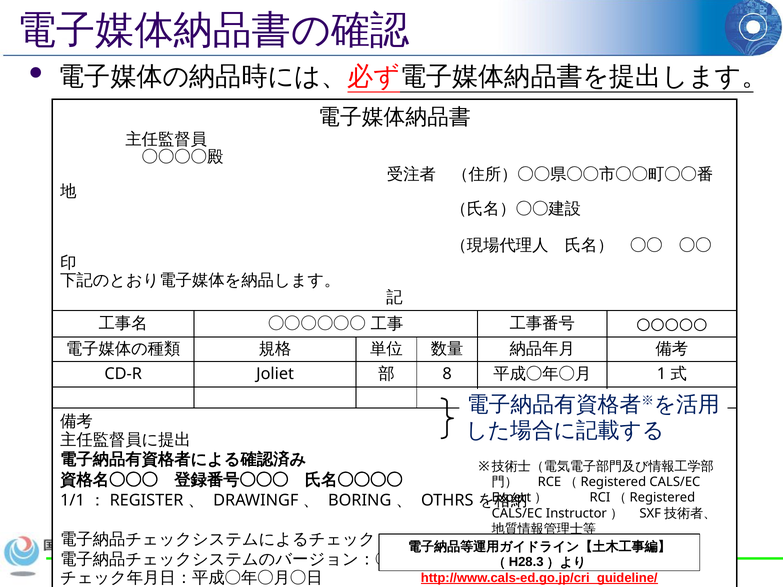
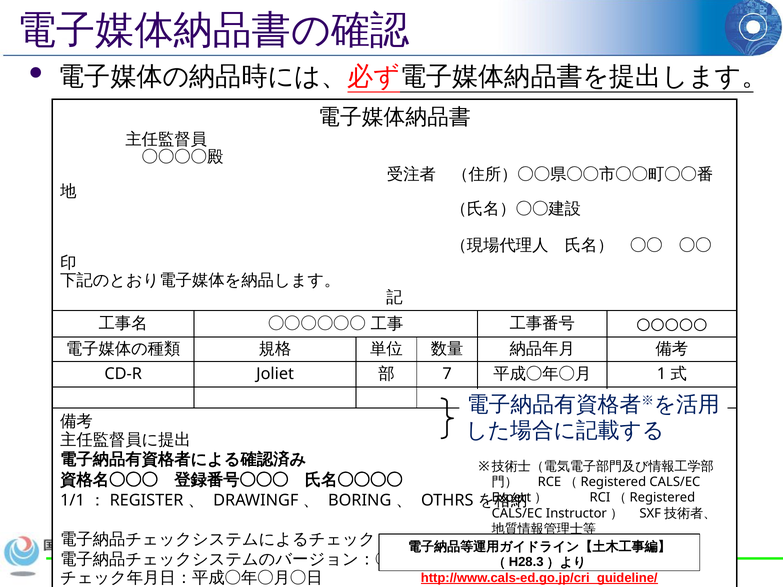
8: 8 -> 7 (447, 374)
